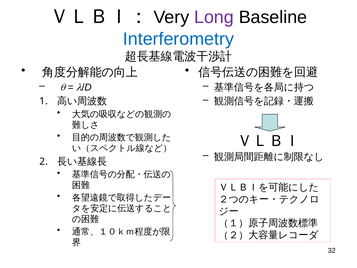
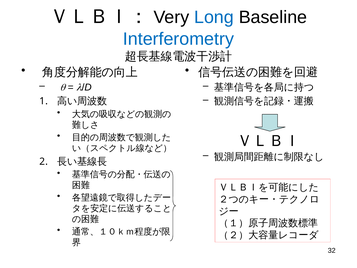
Long colour: purple -> blue (214, 17)
